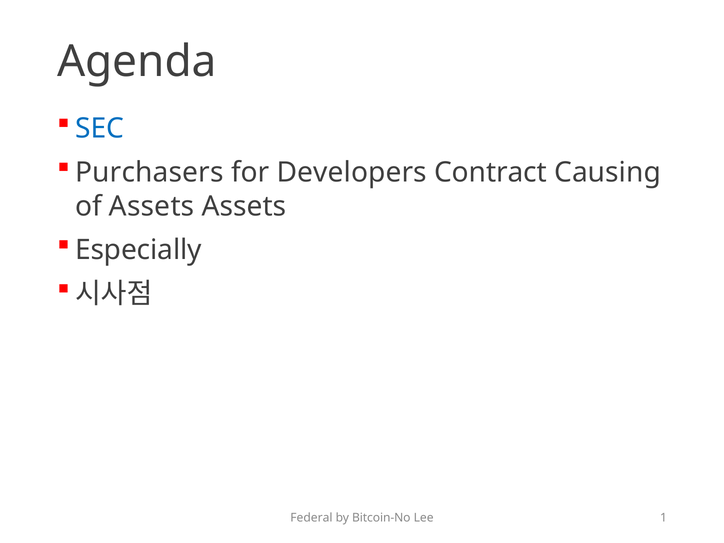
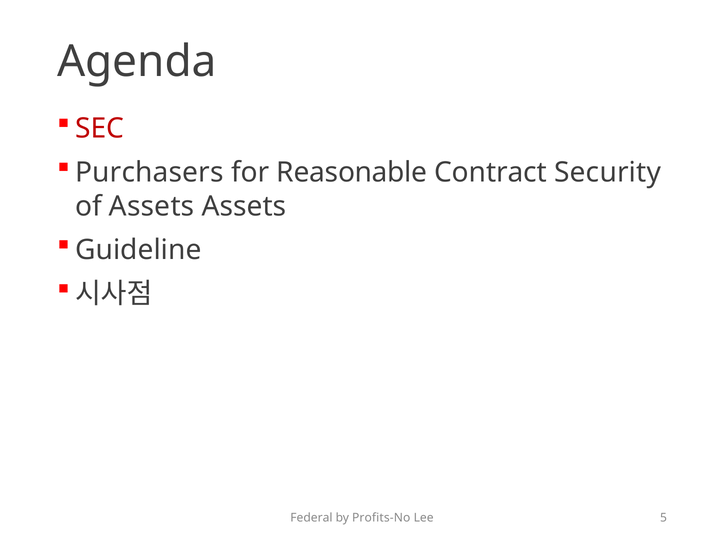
SEC colour: blue -> red (100, 129)
Developers: Developers -> Reasonable (352, 173)
Causing: Causing -> Security (608, 173)
Especially: Especially -> Guideline (138, 250)
Bitcoin-No: Bitcoin-No -> Profits-No (381, 518)
1: 1 -> 5 (664, 518)
